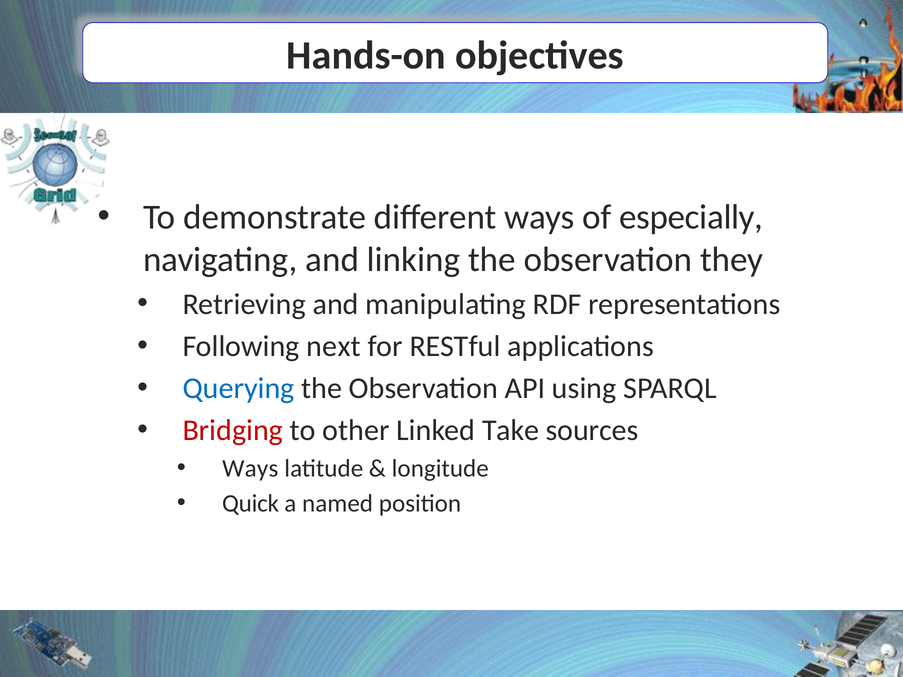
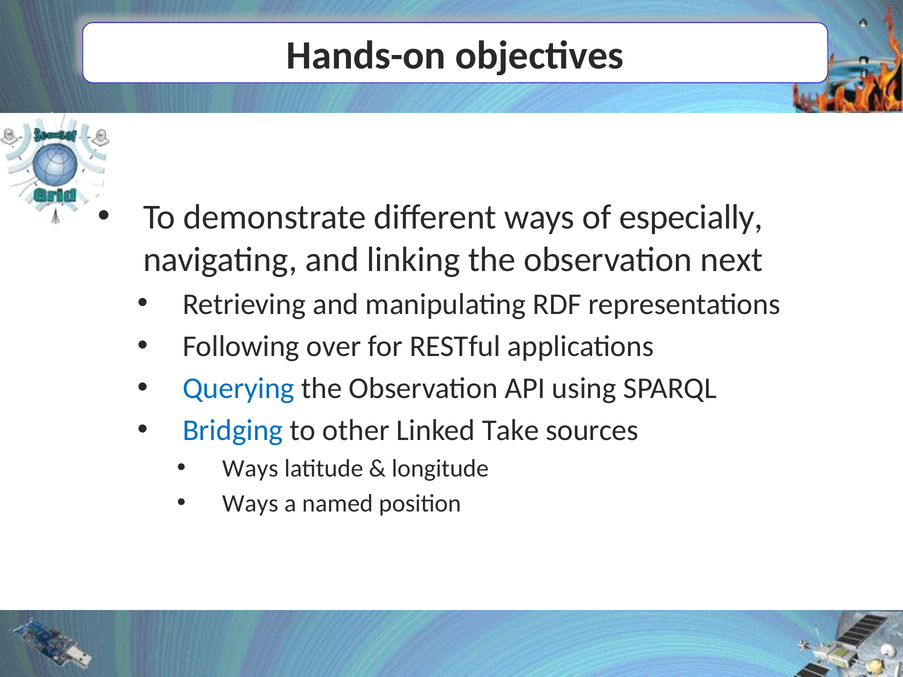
they: they -> next (732, 260)
next: next -> over (334, 346)
Bridging colour: red -> blue (233, 431)
Quick: Quick -> Ways (250, 504)
